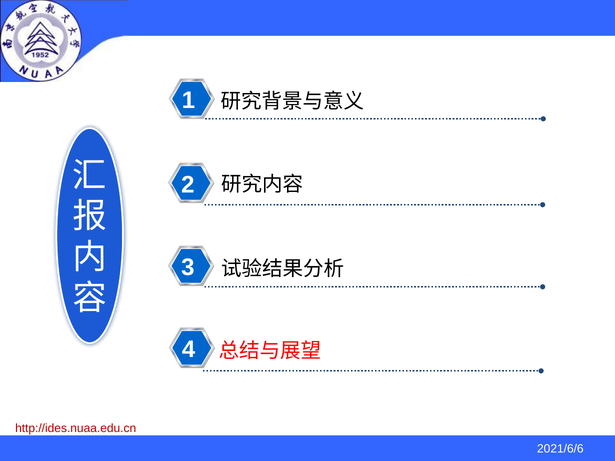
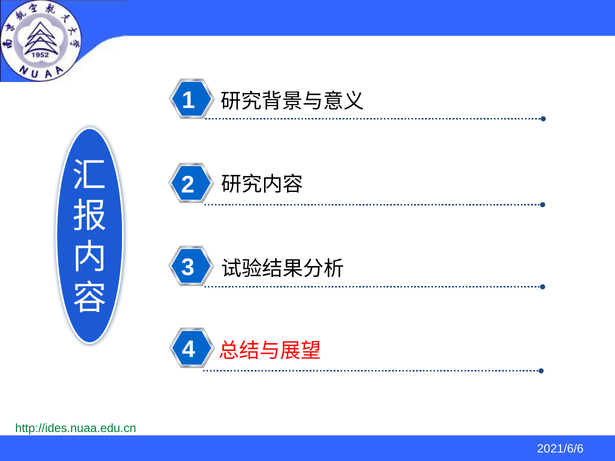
http://ides.nuaa.edu.cn colour: red -> green (76, 428)
